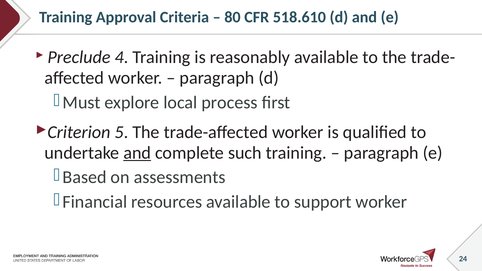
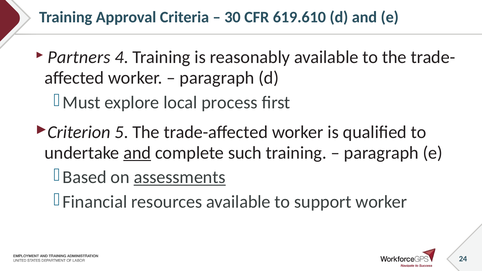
80: 80 -> 30 (232, 17)
518.610: 518.610 -> 619.610 (299, 17)
Preclude: Preclude -> Partners (79, 57)
assessments underline: none -> present (180, 177)
